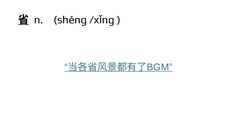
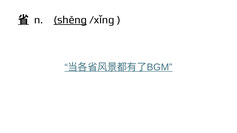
shěng underline: none -> present (70, 20)
